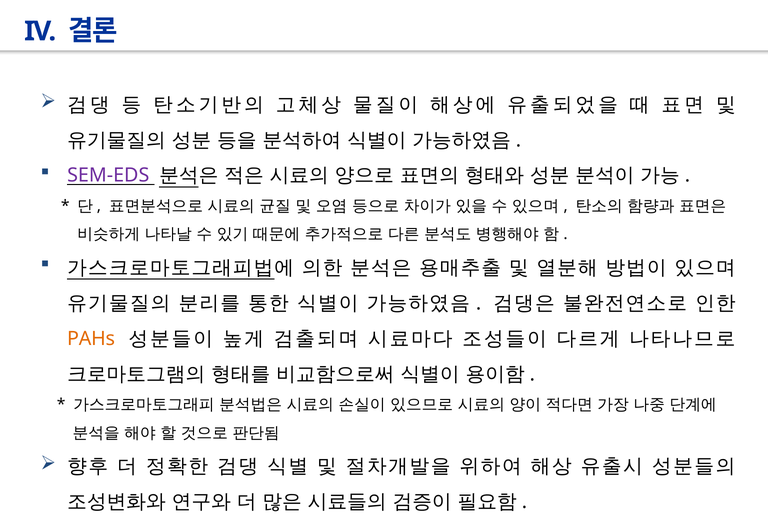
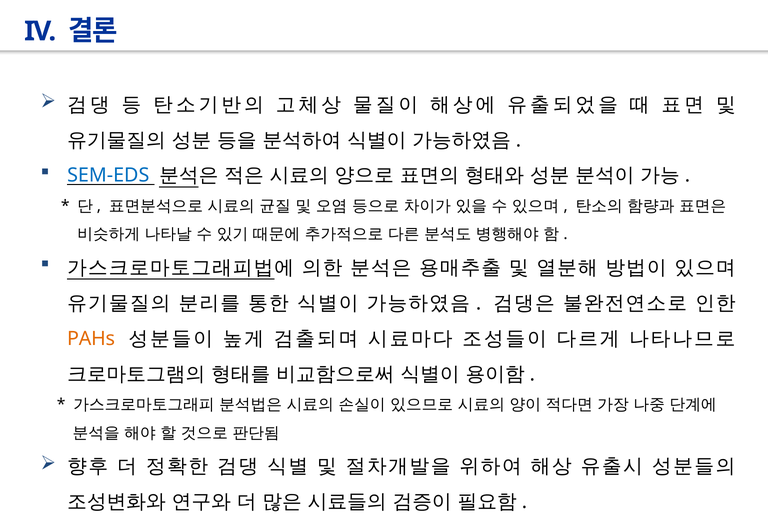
SEM-EDS colour: purple -> blue (108, 175)
